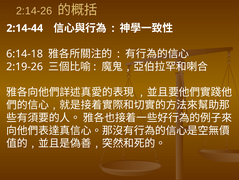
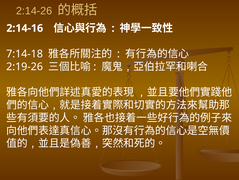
2:14-44: 2:14-44 -> 2:14-16 (25, 28)
6:14-18: 6:14-18 -> 7:14-18 (25, 54)
